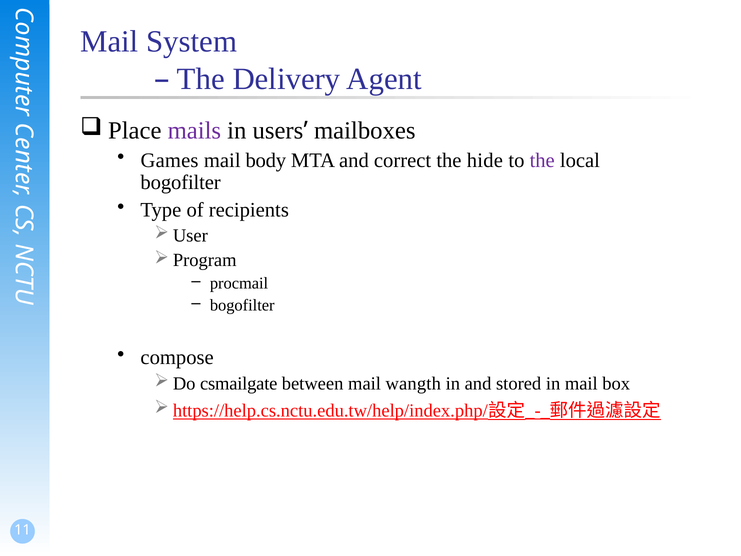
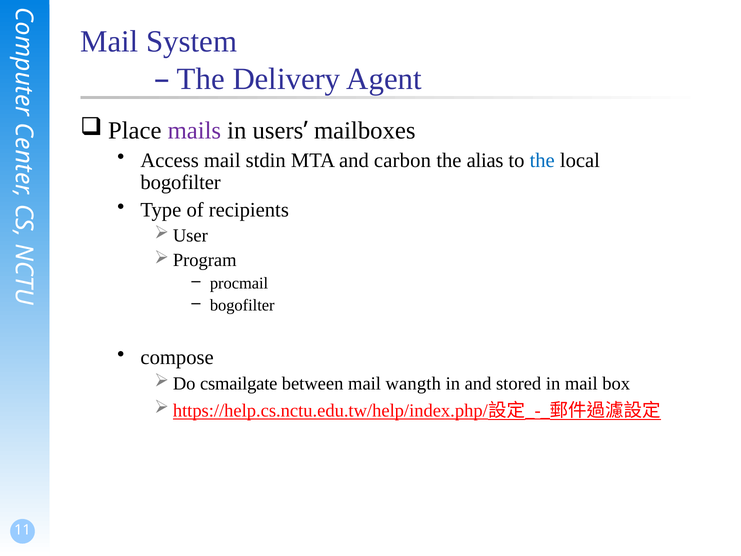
Games: Games -> Access (170, 160)
body: body -> stdin (266, 160)
correct: correct -> carbon (402, 160)
hide: hide -> alias (485, 160)
the colour: purple -> blue (542, 160)
